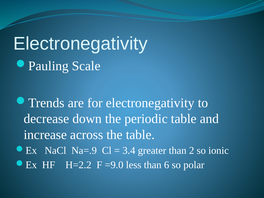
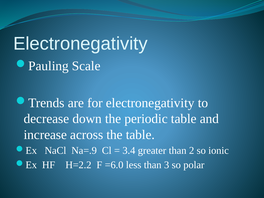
=9.0: =9.0 -> =6.0 (114, 165)
6: 6 -> 3 (167, 165)
